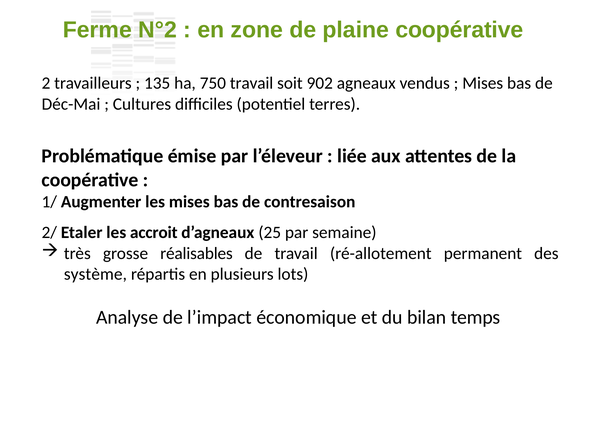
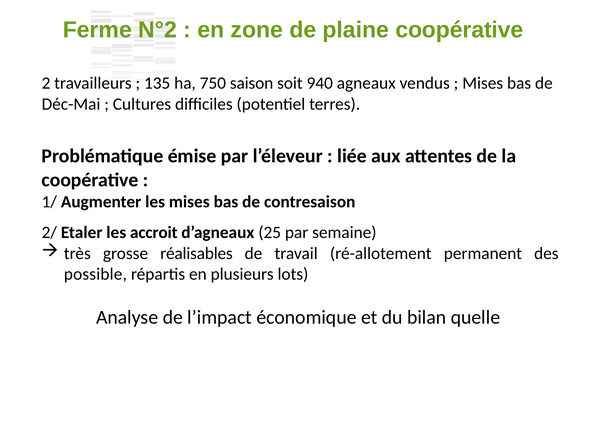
750 travail: travail -> saison (252, 83)
902: 902 -> 940 (320, 83)
système: système -> possible (95, 274)
temps: temps -> quelle (475, 317)
